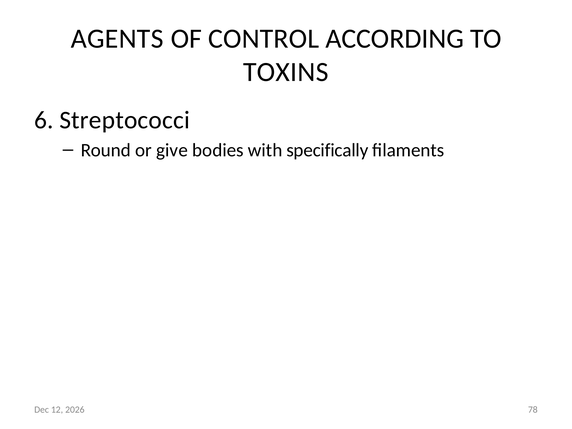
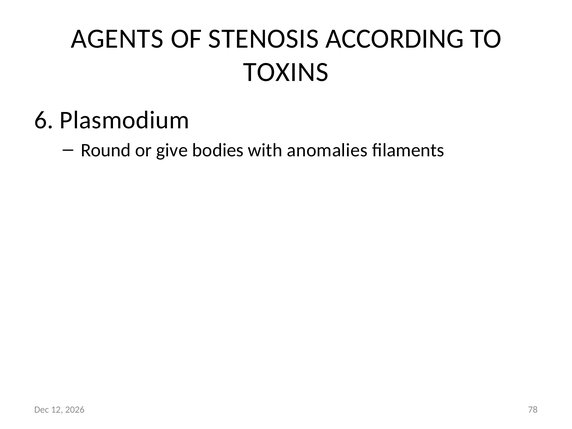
CONTROL: CONTROL -> STENOSIS (264, 39)
Streptococci: Streptococci -> Plasmodium (125, 120)
specifically: specifically -> anomalies (327, 150)
